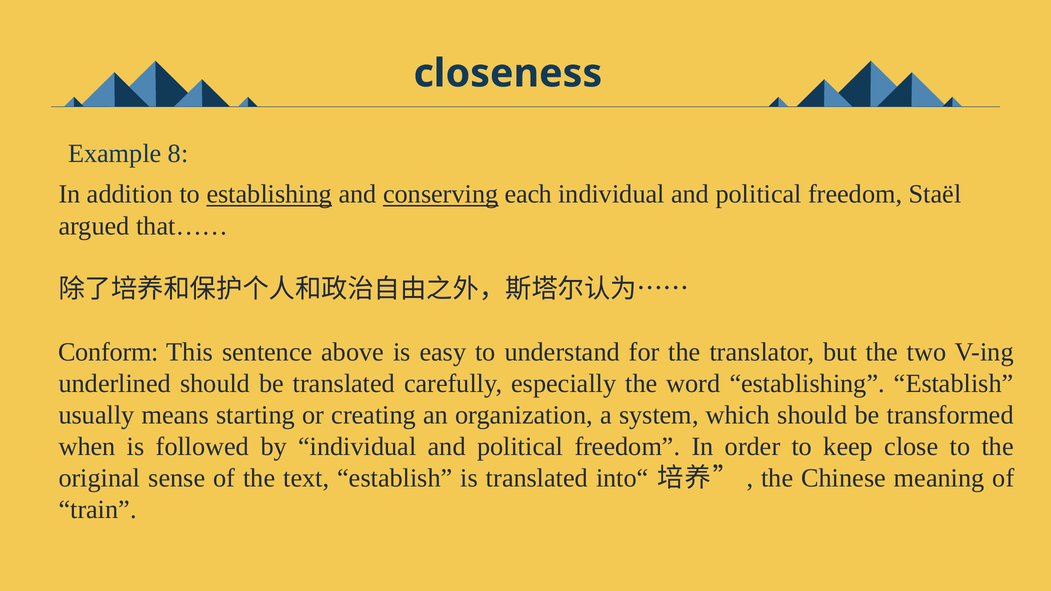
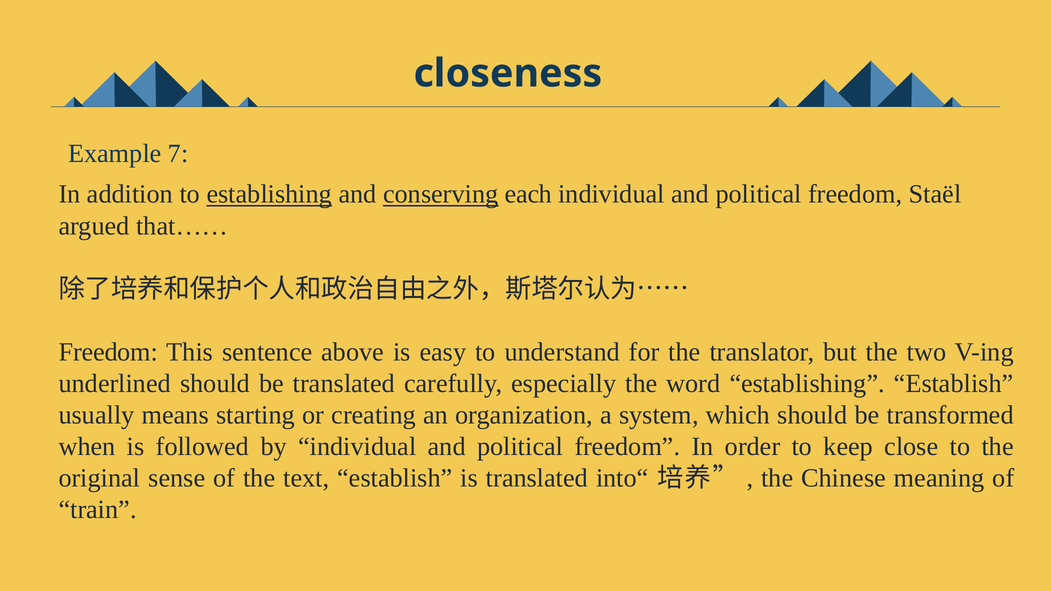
8: 8 -> 7 (178, 154)
Conform: Conform -> Freedom (108, 352)
